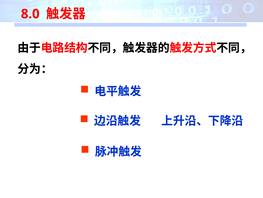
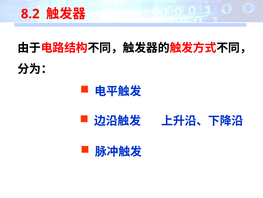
8.0: 8.0 -> 8.2 (30, 14)
